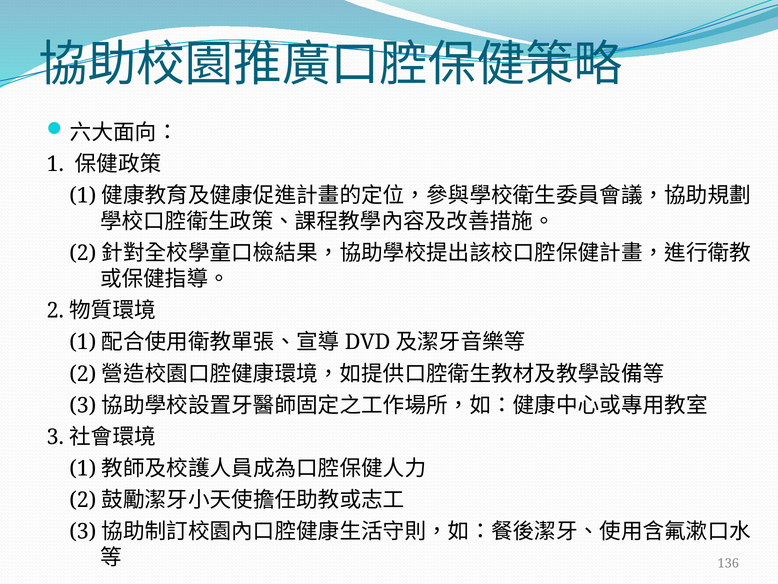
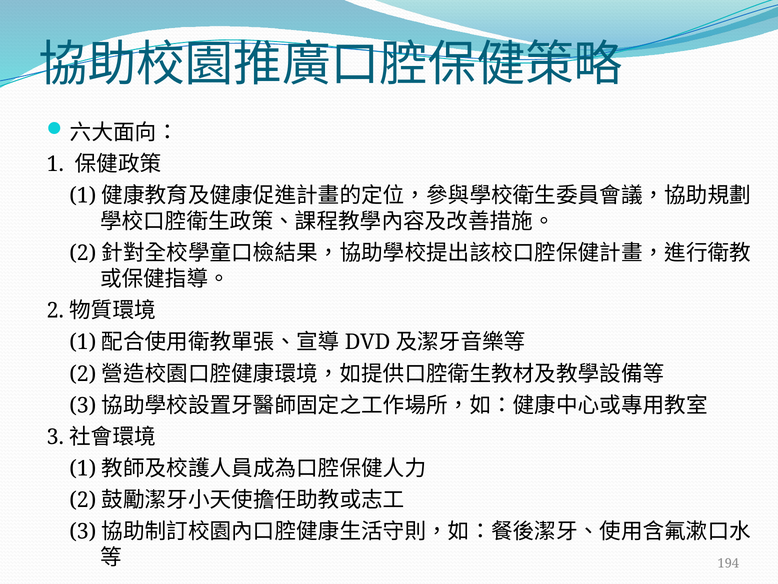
136: 136 -> 194 (728, 563)
